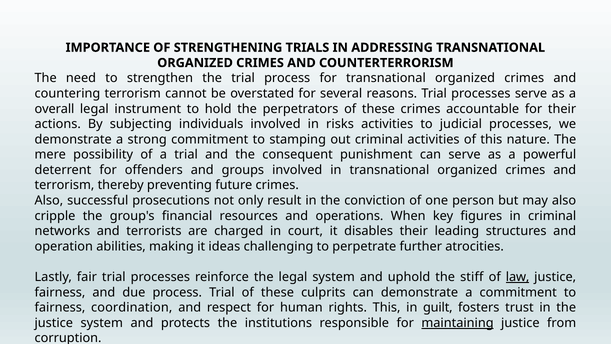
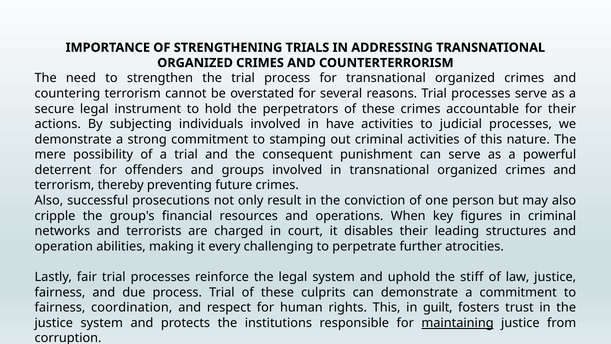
overall: overall -> secure (54, 109)
risks: risks -> have (340, 124)
ideas: ideas -> every (224, 246)
law underline: present -> none (518, 277)
